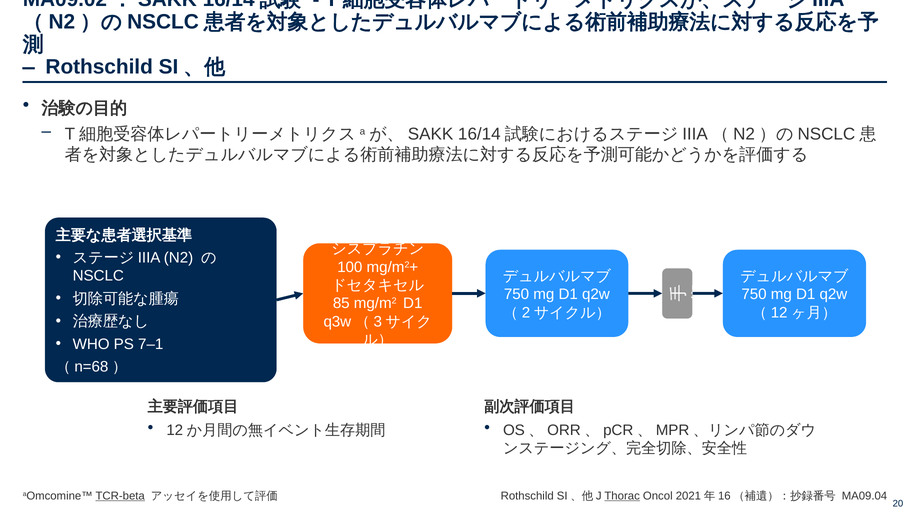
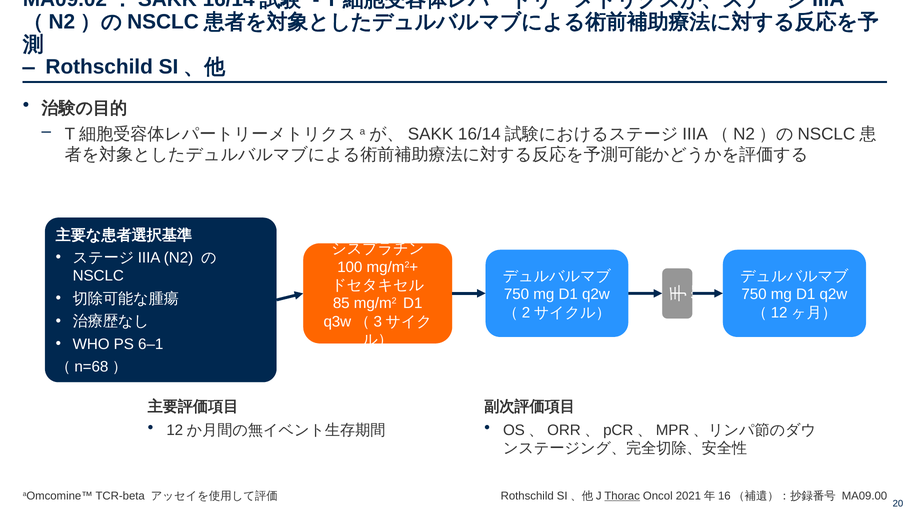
7–1: 7–1 -> 6–1 (151, 344)
TCR-beta underline: present -> none (120, 496)
MA09.04: MA09.04 -> MA09.00 (864, 496)
